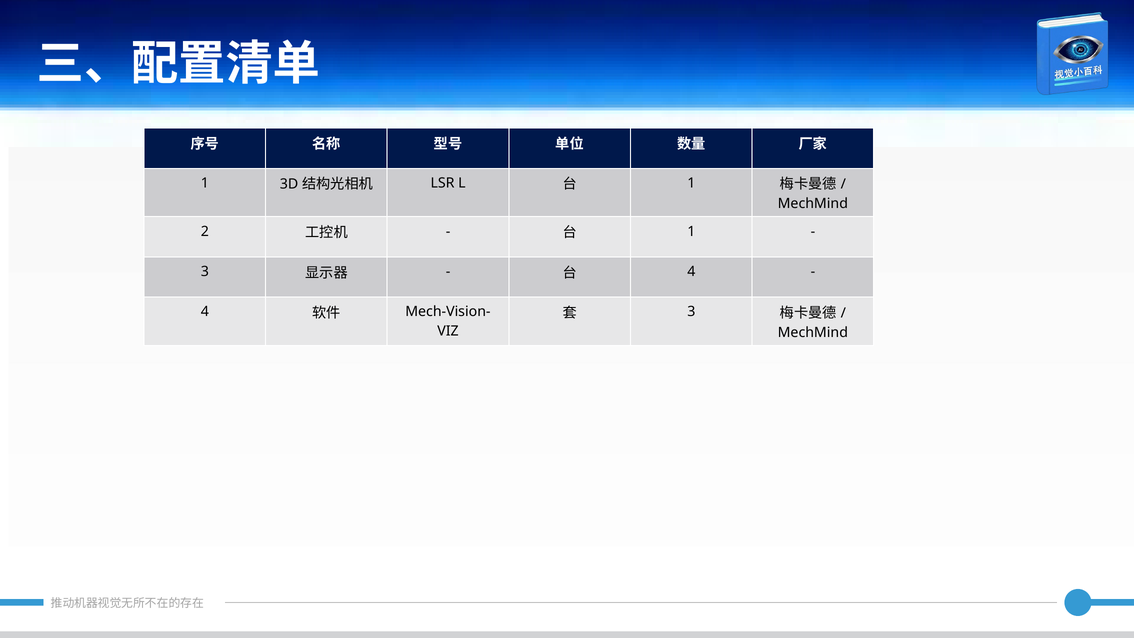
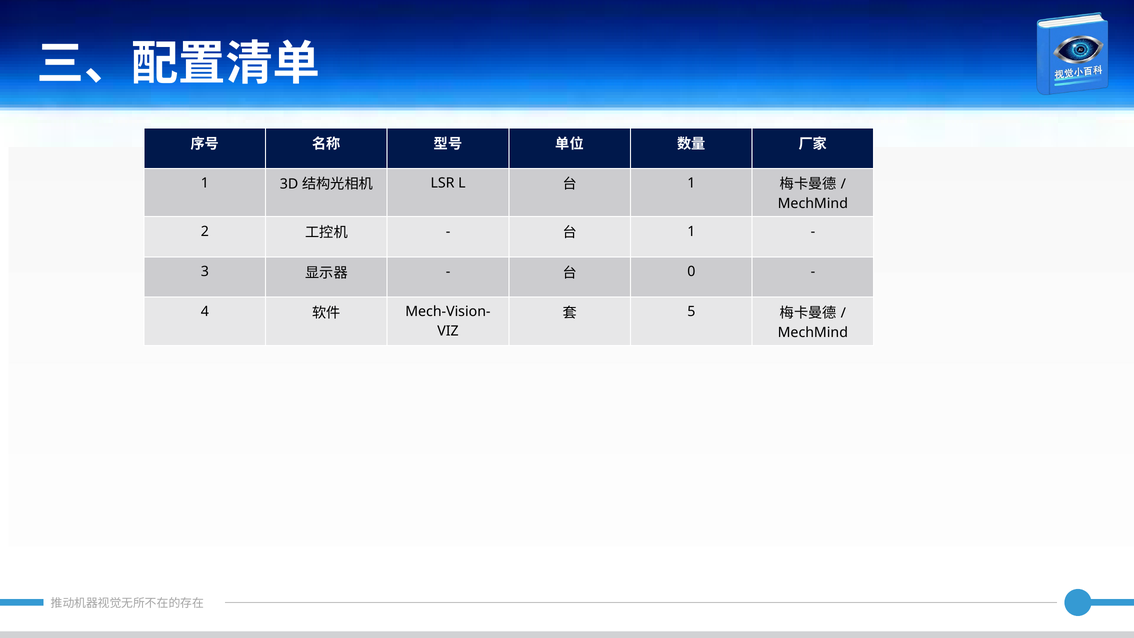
4: 4 -> 0 (691, 272)
3: 3 -> 5 (691, 312)
